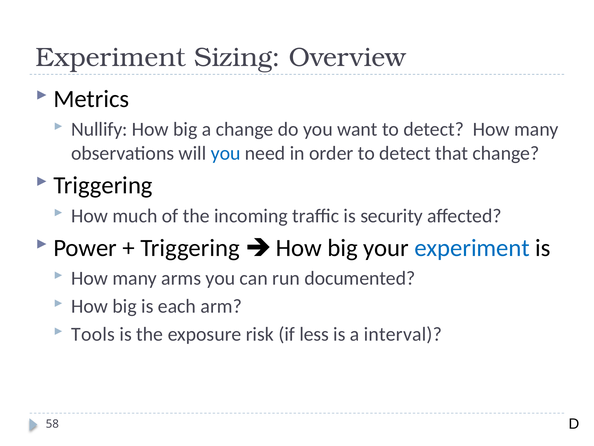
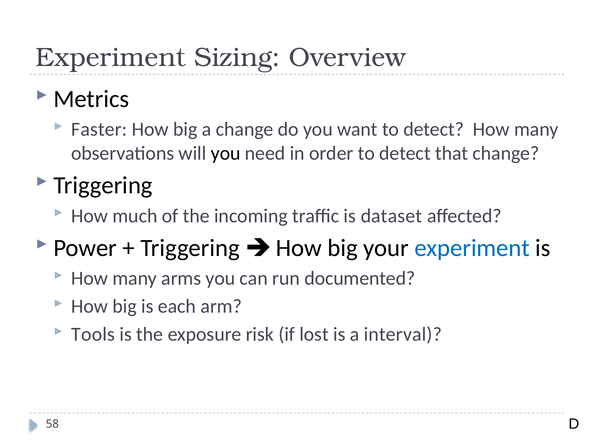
Nullify: Nullify -> Faster (99, 129)
you colour: blue -> black (226, 153)
security: security -> dataset (391, 216)
less: less -> lost (314, 334)
